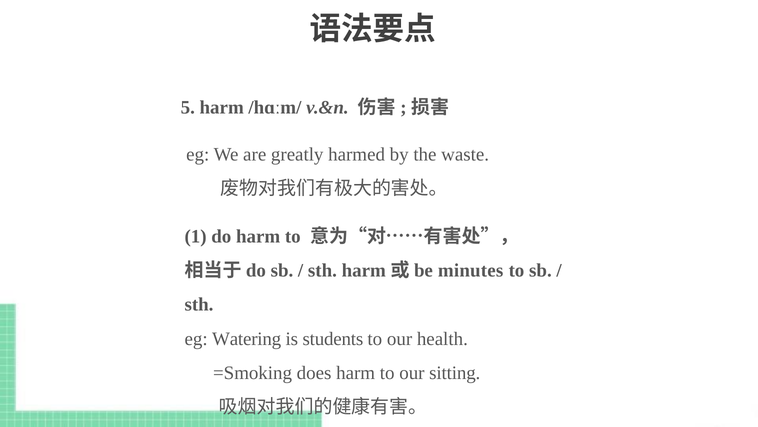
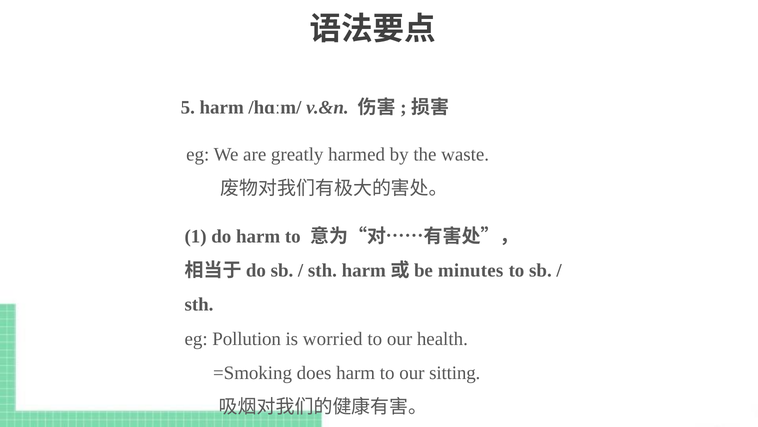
Watering: Watering -> Pollution (247, 338)
students: students -> worried (333, 338)
